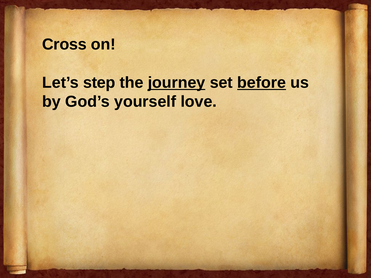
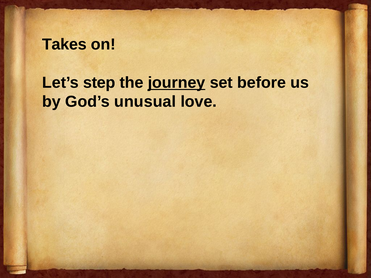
Cross: Cross -> Takes (64, 44)
before underline: present -> none (262, 83)
yourself: yourself -> unusual (145, 102)
